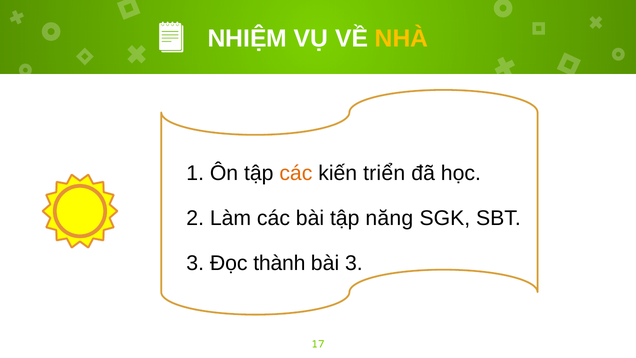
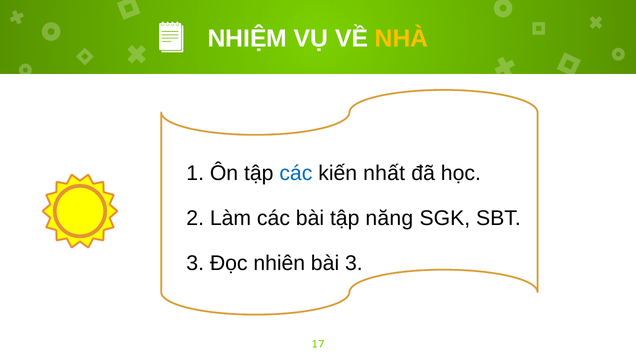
các colour: orange -> blue (296, 173)
triển: triển -> nhất (384, 173)
thành: thành -> nhiên (279, 263)
